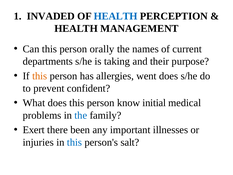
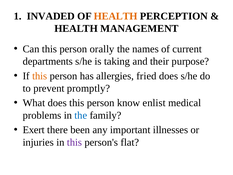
HEALTH colour: blue -> orange (116, 16)
went: went -> fried (146, 76)
confident: confident -> promptly (89, 88)
initial: initial -> enlist (154, 103)
this colour: blue -> purple (74, 142)
salt: salt -> flat (130, 142)
